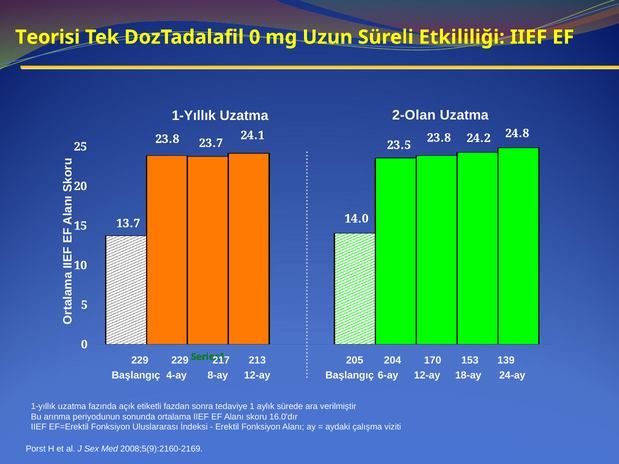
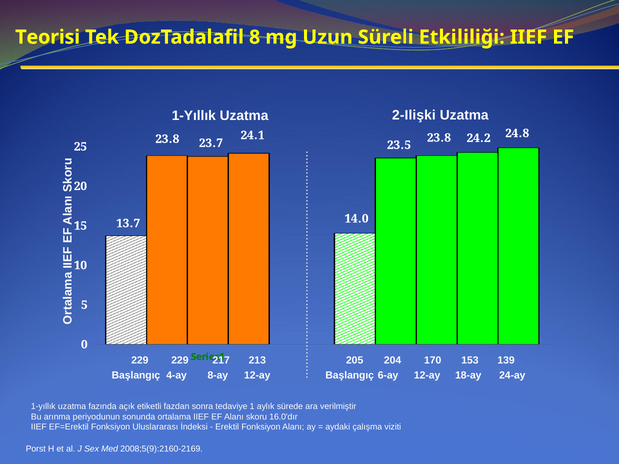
DozTadalafil 0: 0 -> 8 (255, 37)
2-Olan: 2-Olan -> 2-Ilişki (414, 115)
